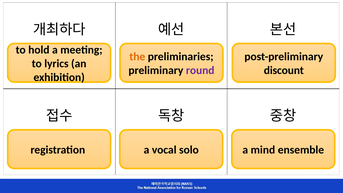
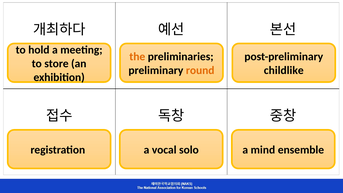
lyrics: lyrics -> store (56, 64)
round colour: purple -> orange (200, 70)
discount: discount -> childlike (284, 70)
